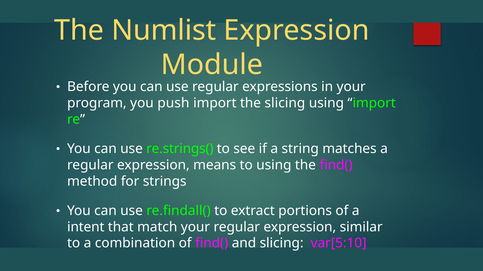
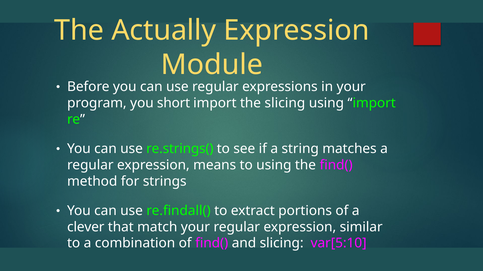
Numlist: Numlist -> Actually (164, 30)
push: push -> short (174, 103)
intent: intent -> clever (86, 227)
